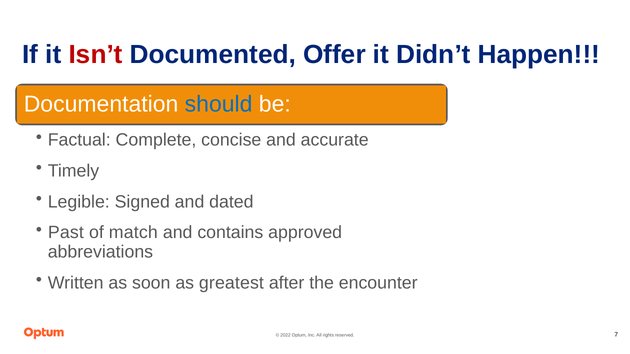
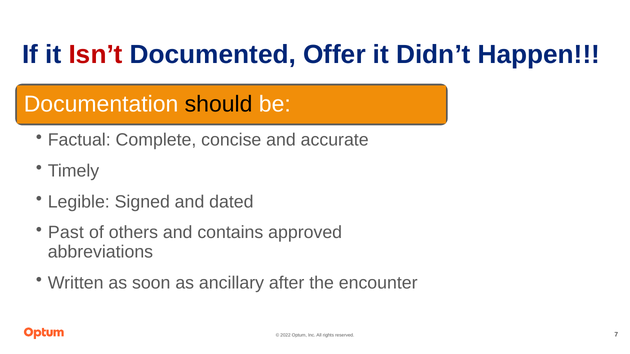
should colour: blue -> black (219, 104)
match: match -> others (133, 233)
greatest: greatest -> ancillary (232, 283)
